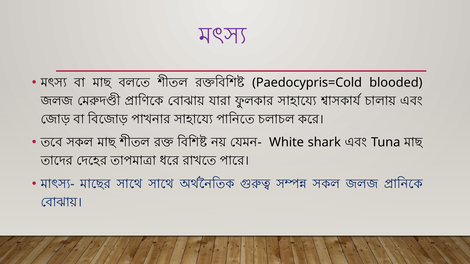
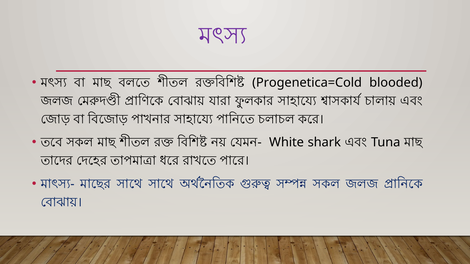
Paedocypris=Cold: Paedocypris=Cold -> Progenetica=Cold (307, 83)
